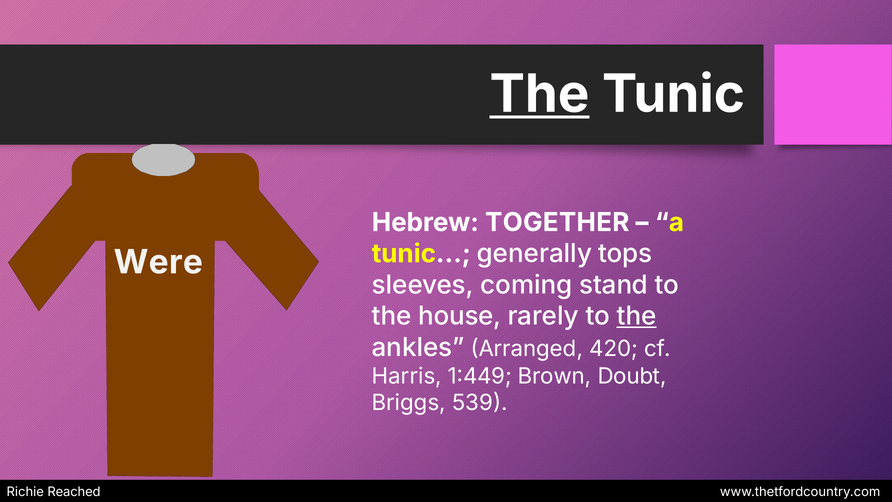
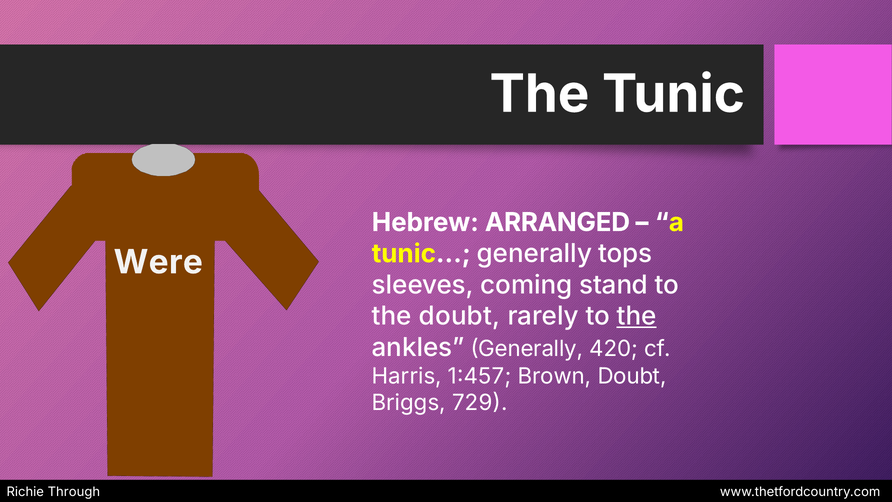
The underline: present -> none (539, 94)
TOGETHER: TOGETHER -> ARRANGED (557, 222)
the house: house -> doubt (460, 316)
ankles Arranged: Arranged -> Generally (527, 348)
1:449: 1:449 -> 1:457 (480, 376)
539: 539 -> 729 (480, 403)
Reached: Reached -> Through (74, 492)
